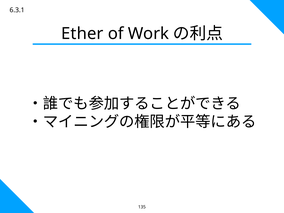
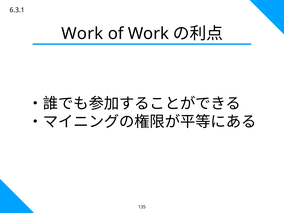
Ether: Ether -> Work (82, 34)
